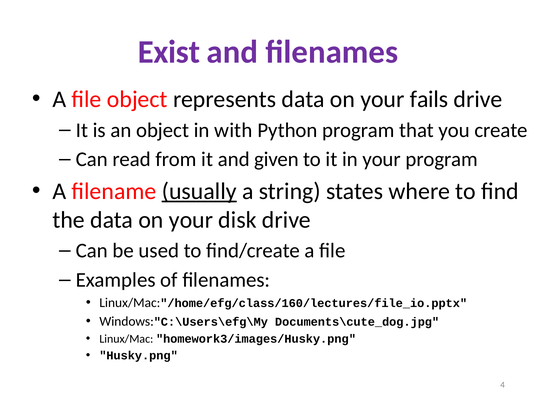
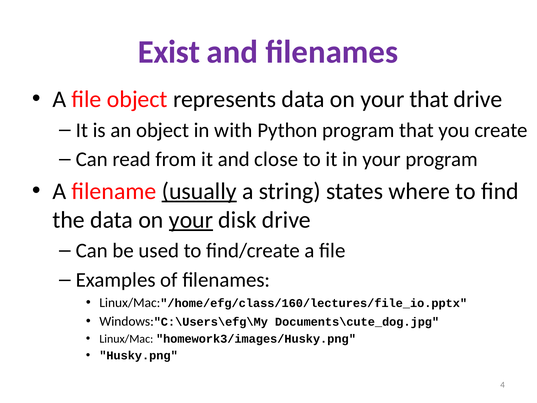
your fails: fails -> that (429, 99)
given: given -> close (276, 159)
your underline: none -> present (191, 220)
